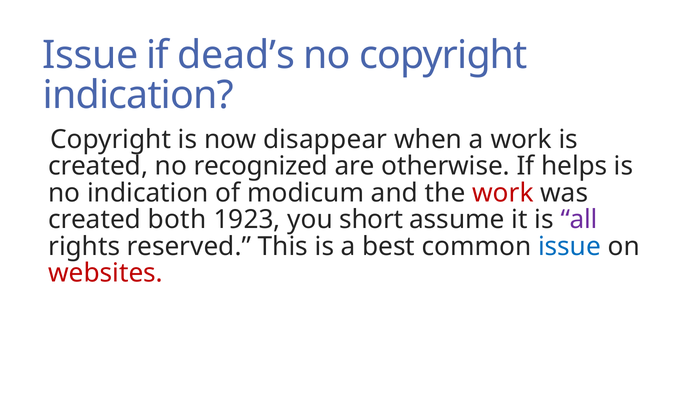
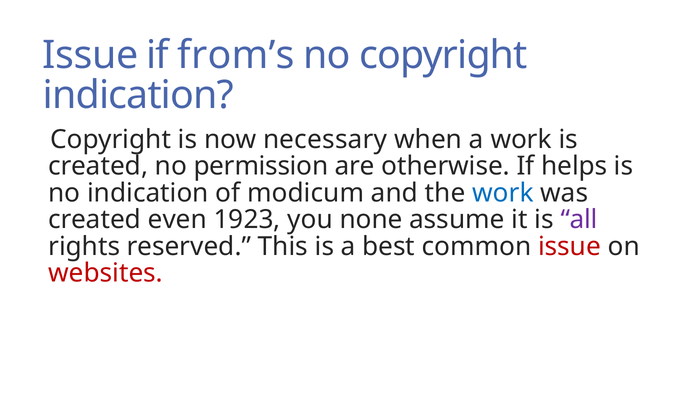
dead’s: dead’s -> from’s (236, 55)
disappear: disappear -> necessary (325, 139)
recognized: recognized -> permission (261, 166)
work colour: red -> blue (503, 193)
both: both -> even (177, 220)
short: short -> none (371, 220)
issue colour: blue -> red (569, 246)
